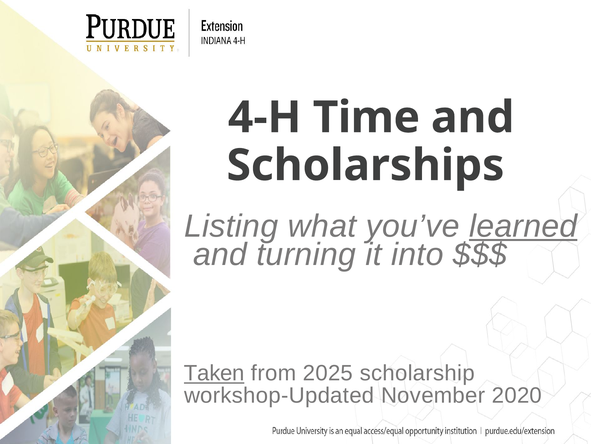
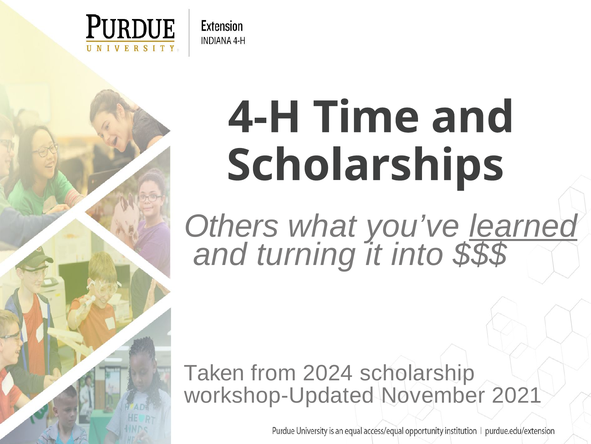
Listing: Listing -> Others (231, 226)
Taken underline: present -> none (214, 373)
2025: 2025 -> 2024 (328, 373)
2020: 2020 -> 2021 (517, 395)
